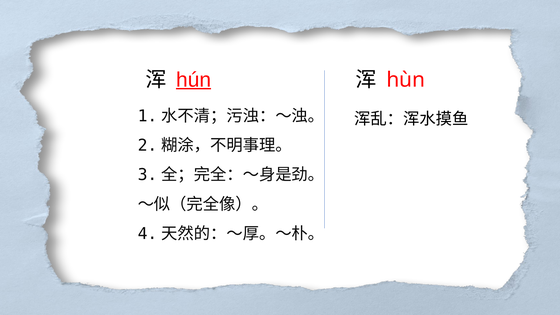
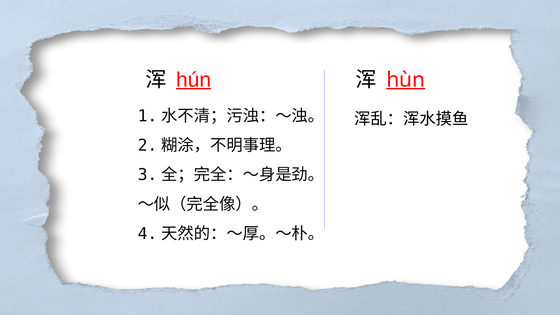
hùn underline: none -> present (406, 80)
